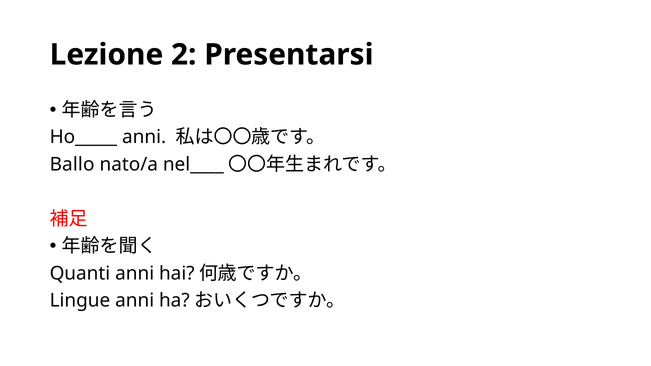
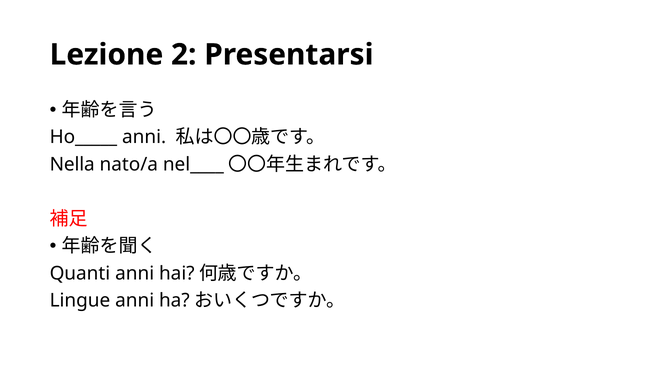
Ballo: Ballo -> Nella (72, 165)
